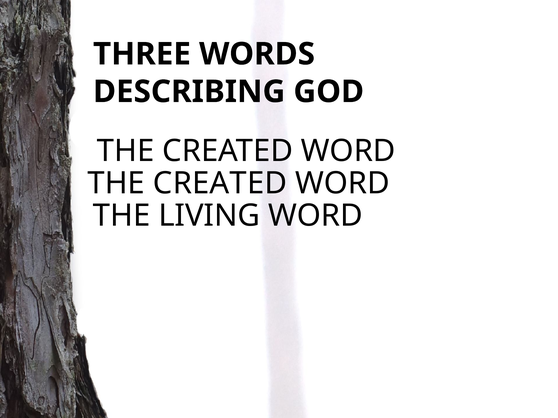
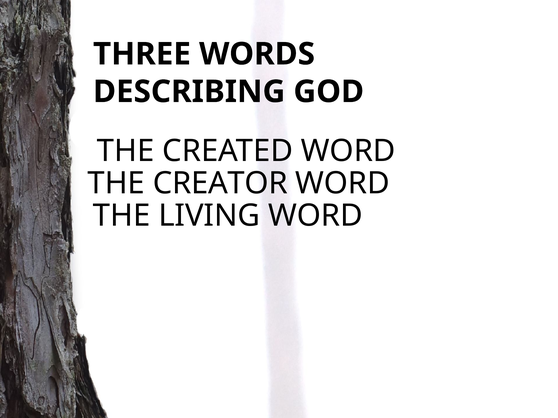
CREATED: CREATED -> CREATOR (220, 183)
